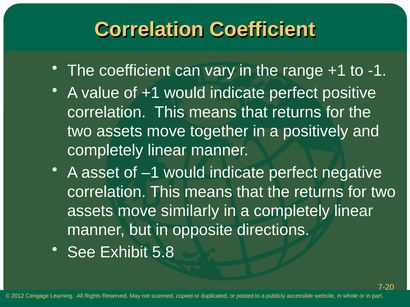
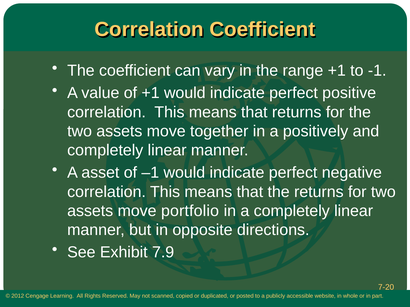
similarly: similarly -> portfolio (190, 211)
5.8: 5.8 -> 7.9 (163, 253)
